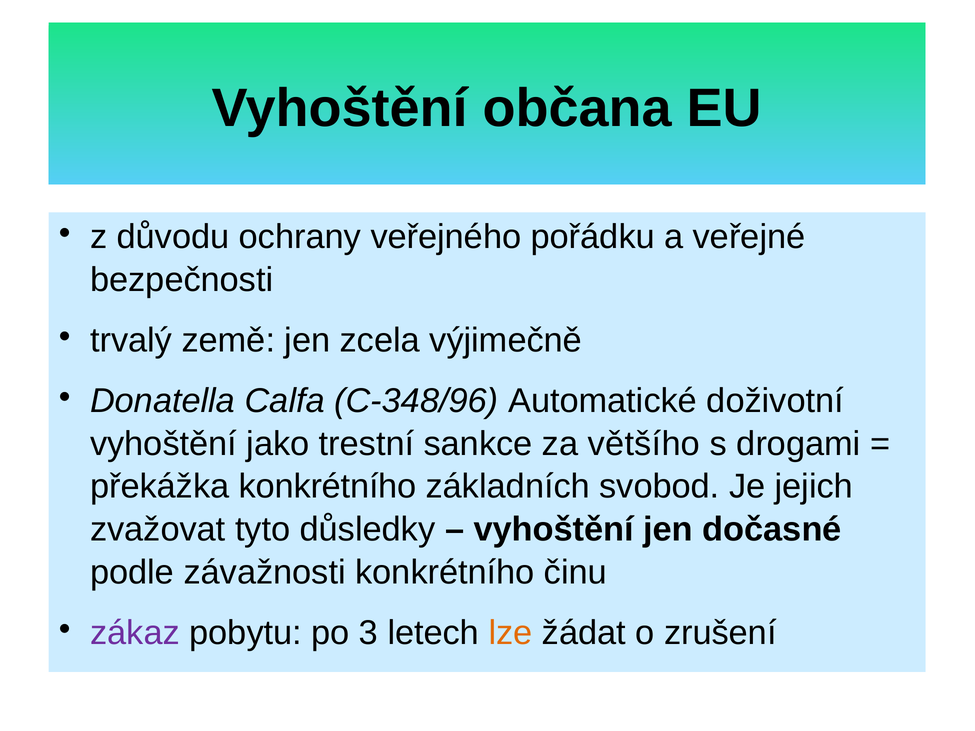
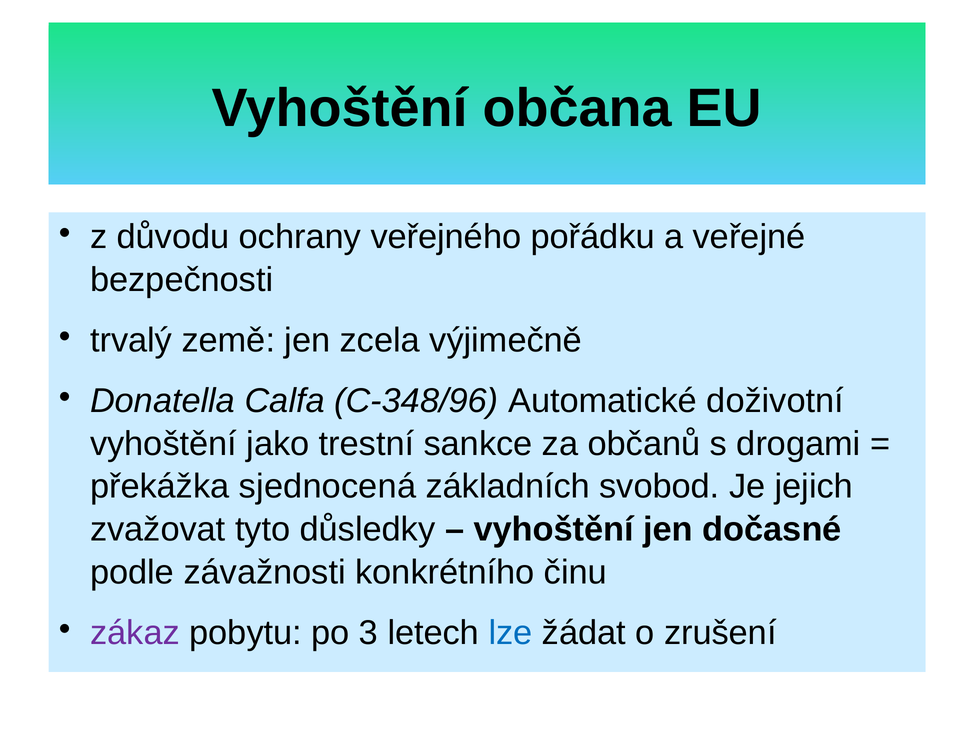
většího: většího -> občanů (644, 444)
překážka konkrétního: konkrétního -> sjednocená (328, 487)
lze colour: orange -> blue (511, 633)
